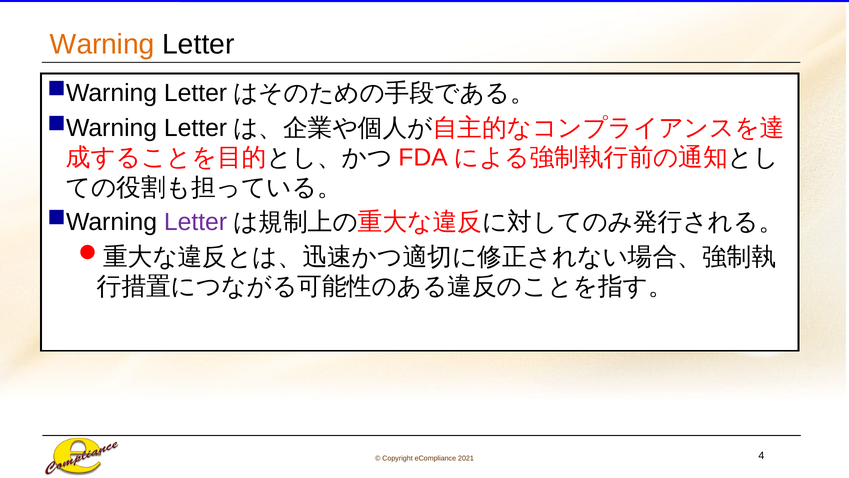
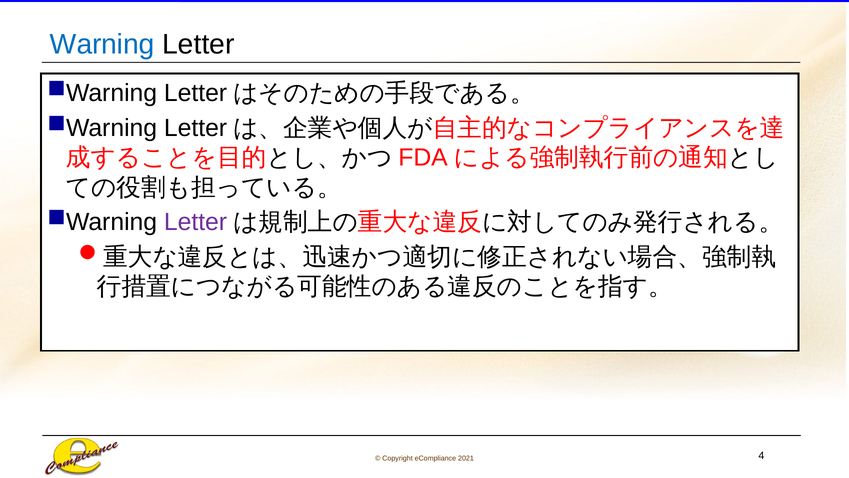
Warning colour: orange -> blue (102, 44)
